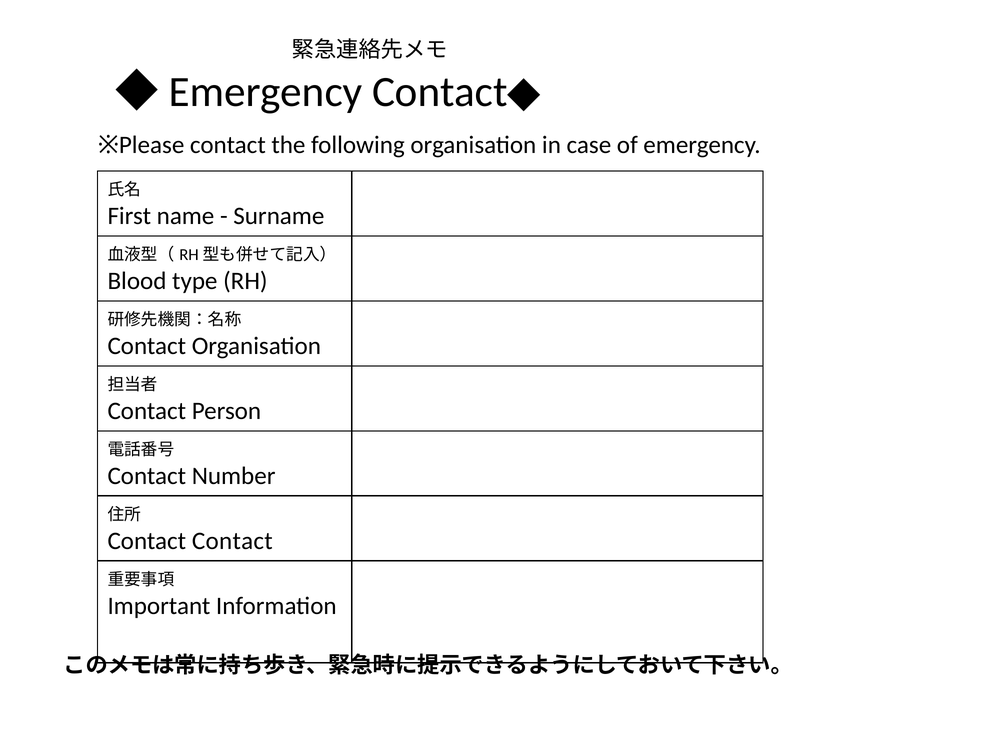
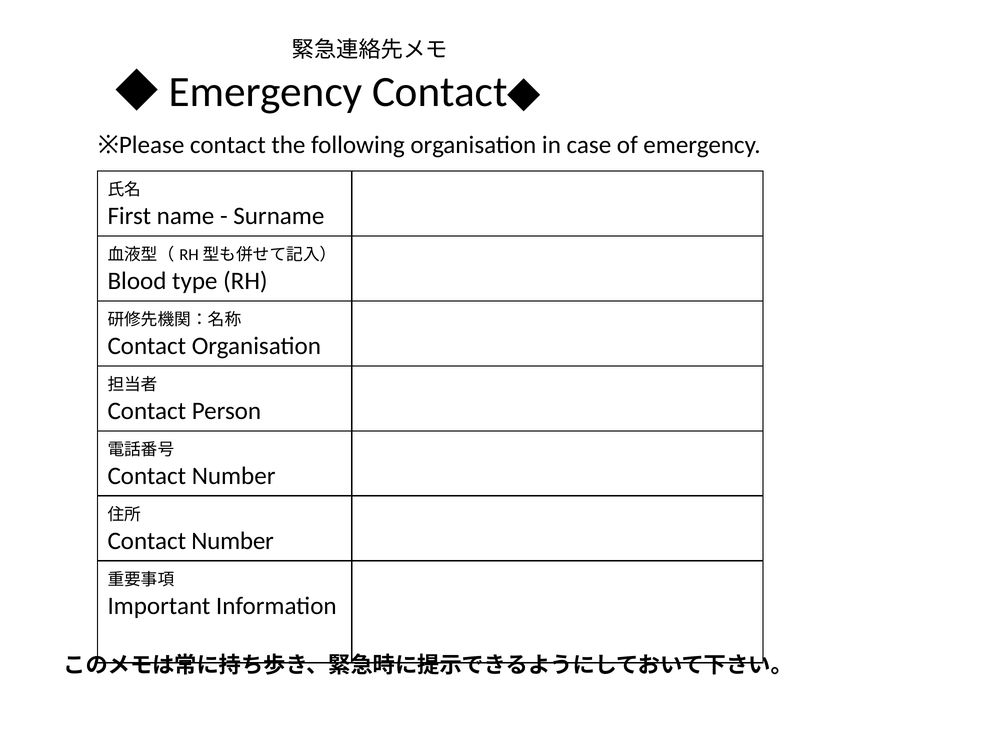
Contact: Contact -> Number (233, 541)
